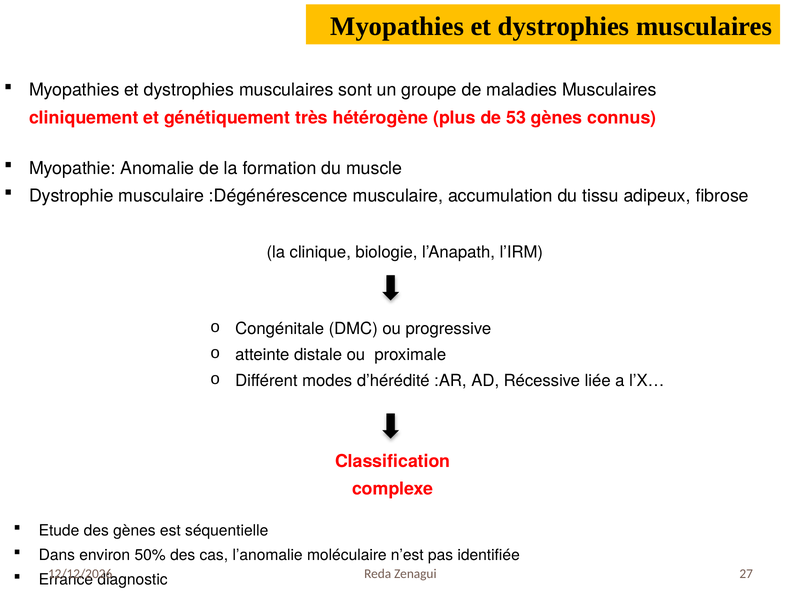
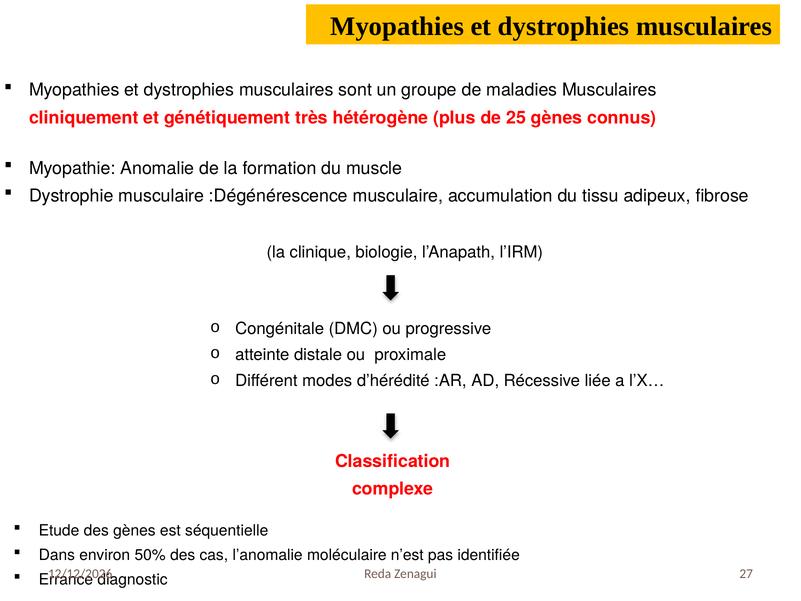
53: 53 -> 25 (516, 118)
